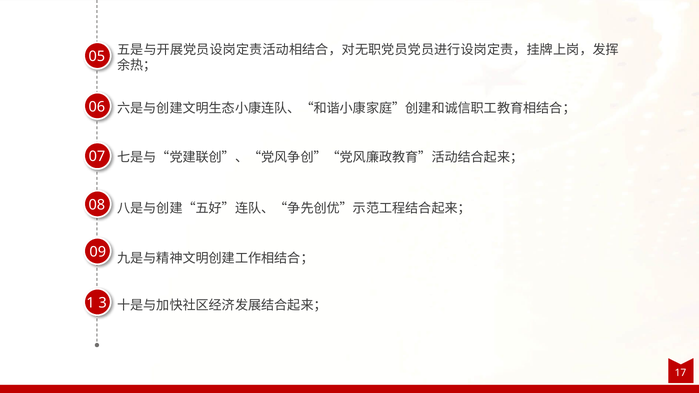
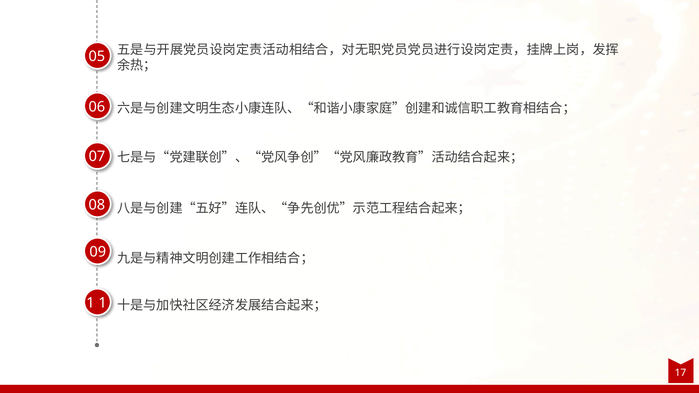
1 3: 3 -> 1 (103, 303)
